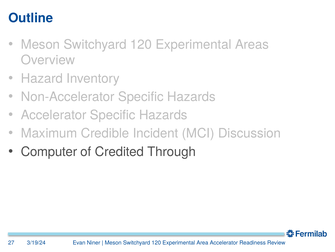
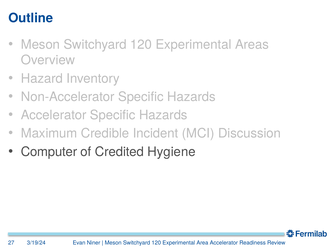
Through: Through -> Hygiene (172, 151)
